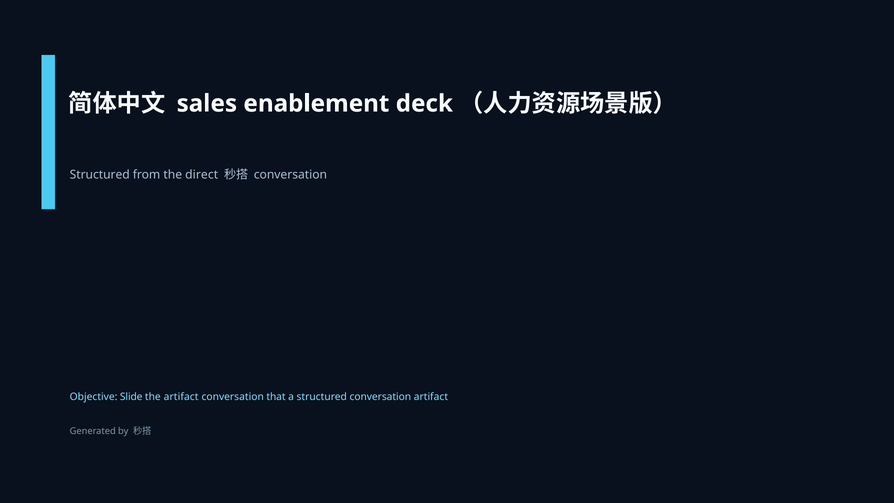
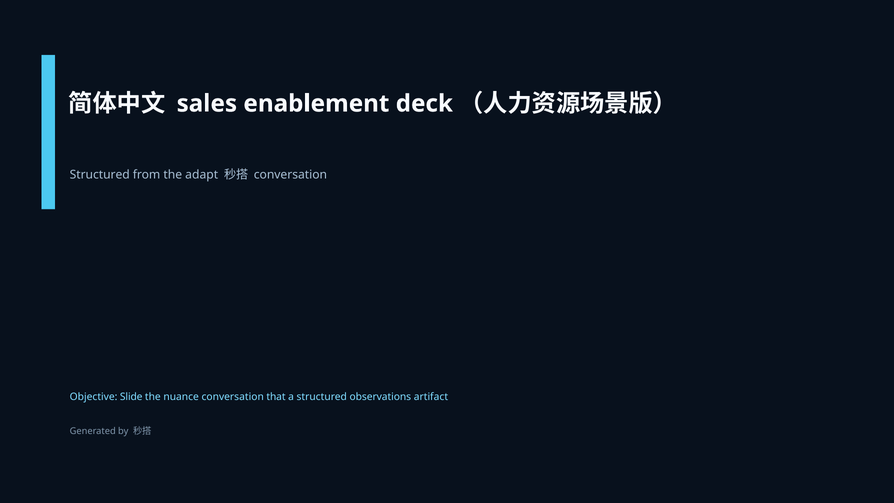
direct: direct -> adapt (202, 175)
the artifact: artifact -> nuance (181, 397)
structured conversation: conversation -> observations (380, 397)
